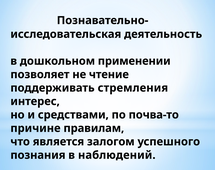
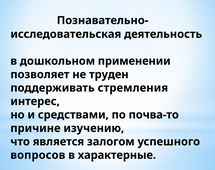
чтение: чтение -> труден (109, 74)
правилам: правилам -> изучению (94, 128)
познания: познания -> вопросов (38, 154)
наблюдений: наблюдений -> характерные (117, 154)
